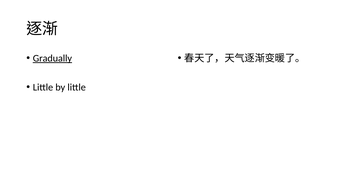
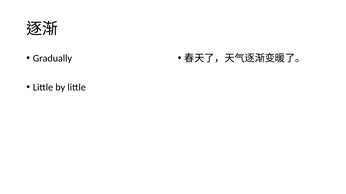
Gradually underline: present -> none (52, 58)
